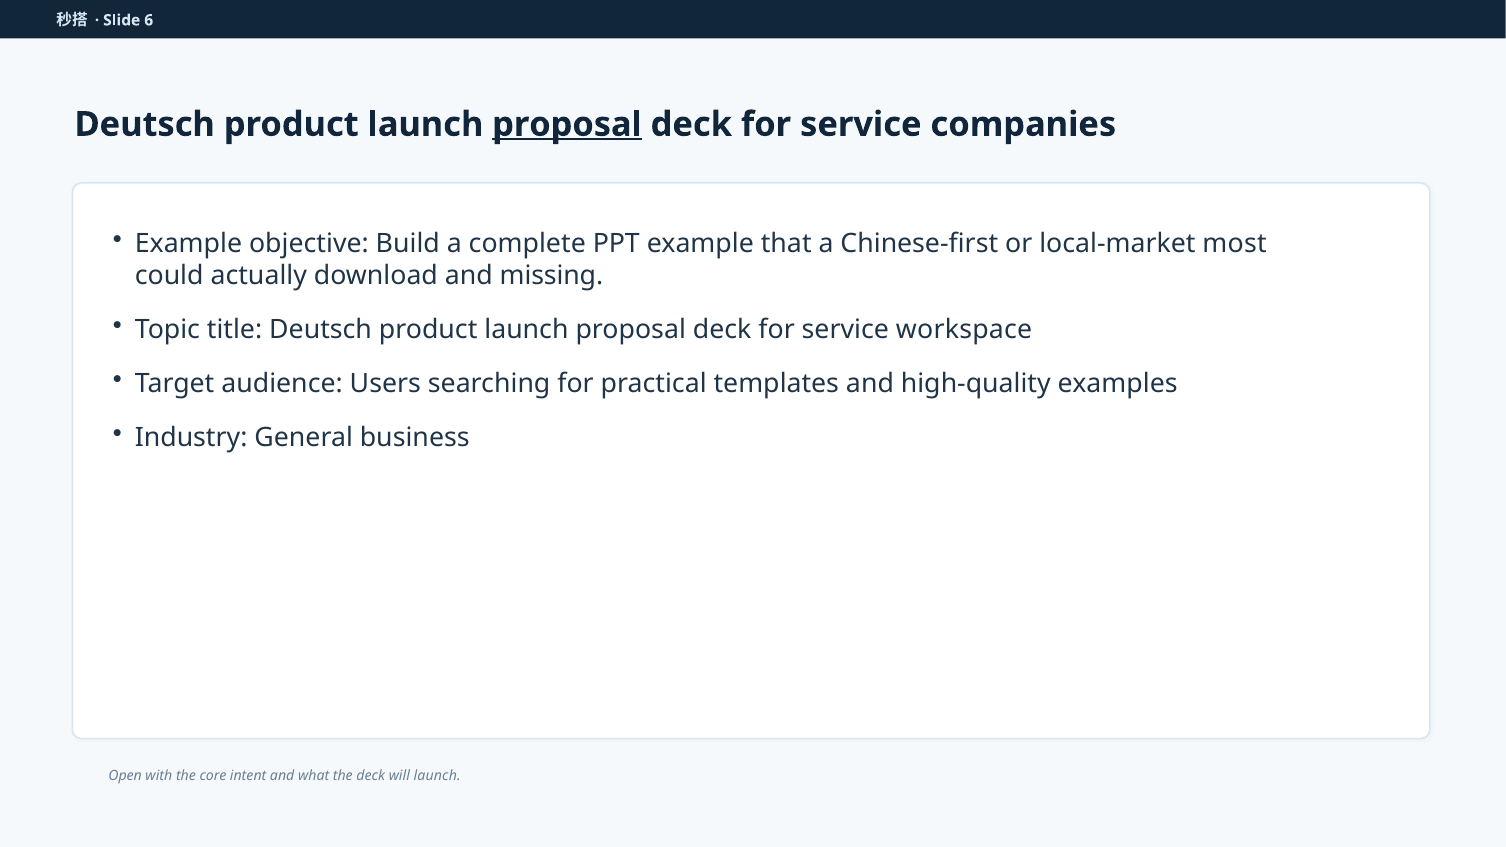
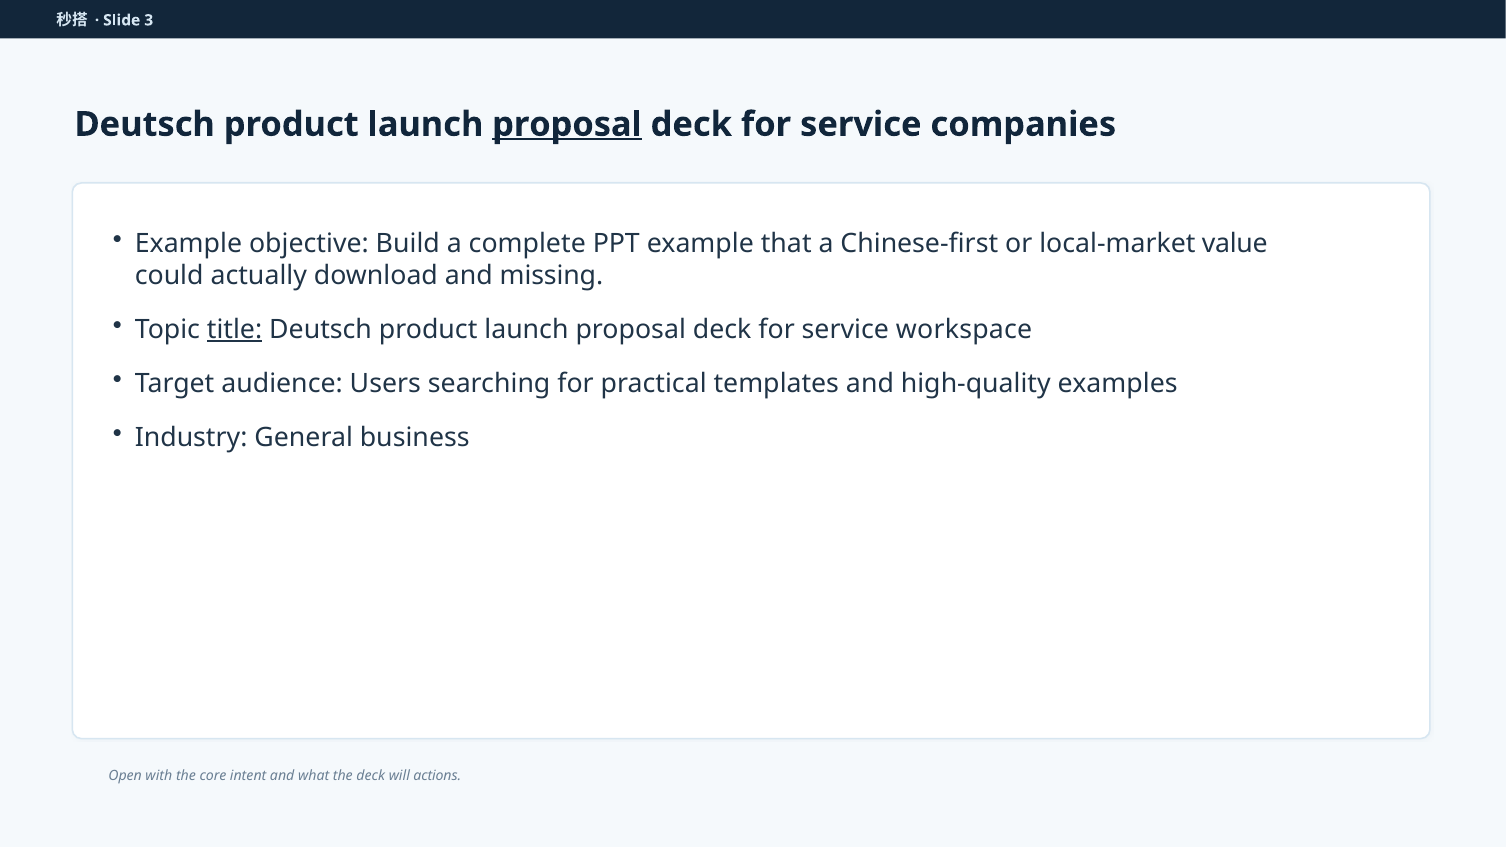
6: 6 -> 3 (149, 20)
most: most -> value (1235, 244)
title underline: none -> present (235, 330)
will launch: launch -> actions (437, 776)
